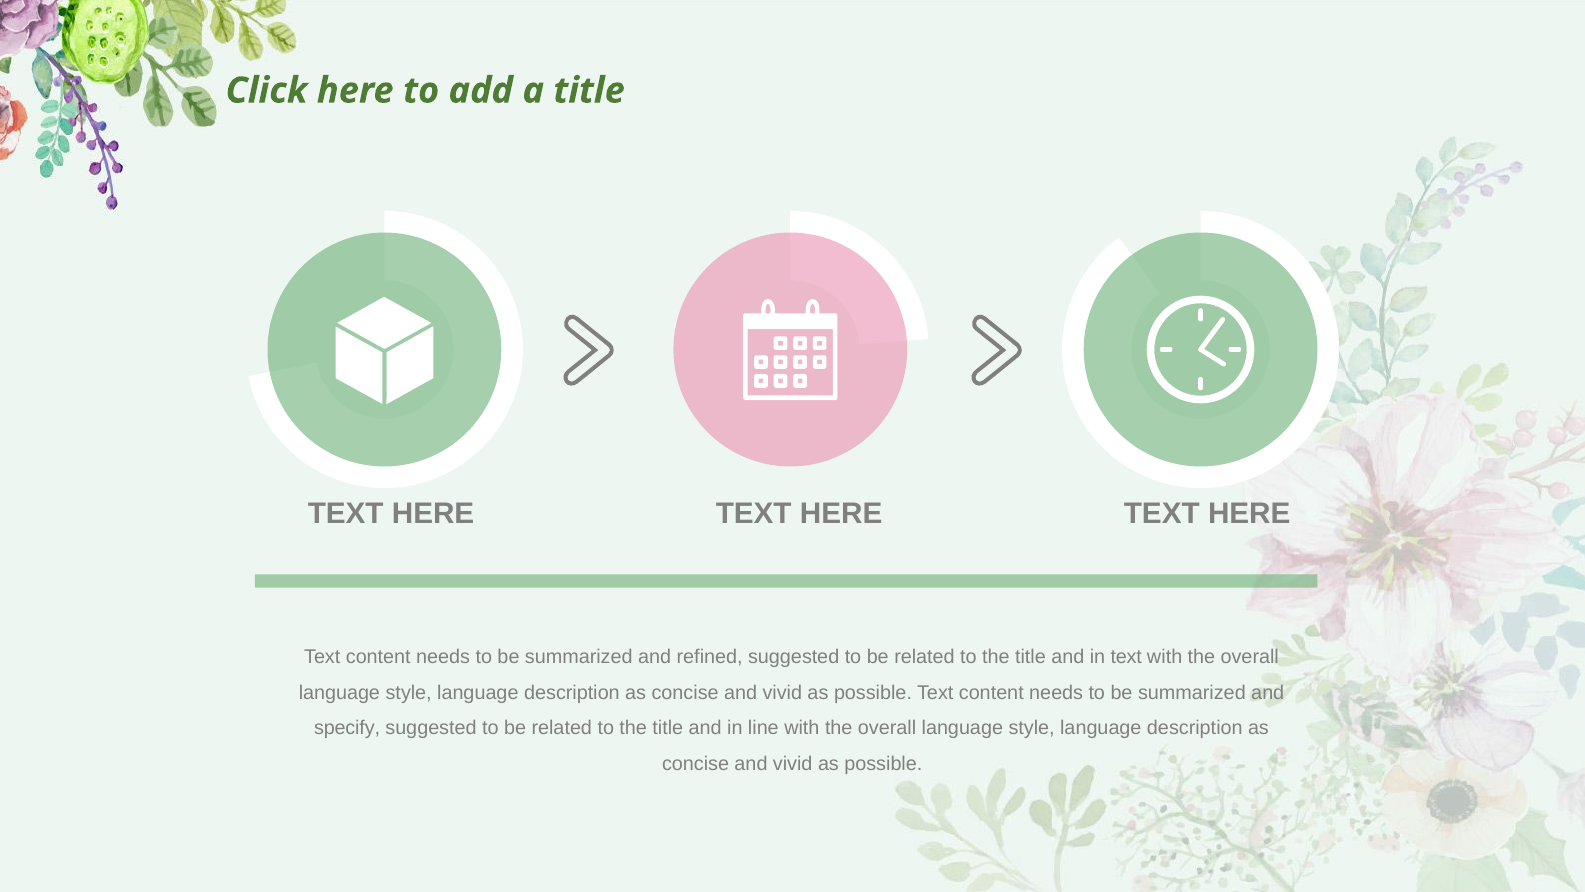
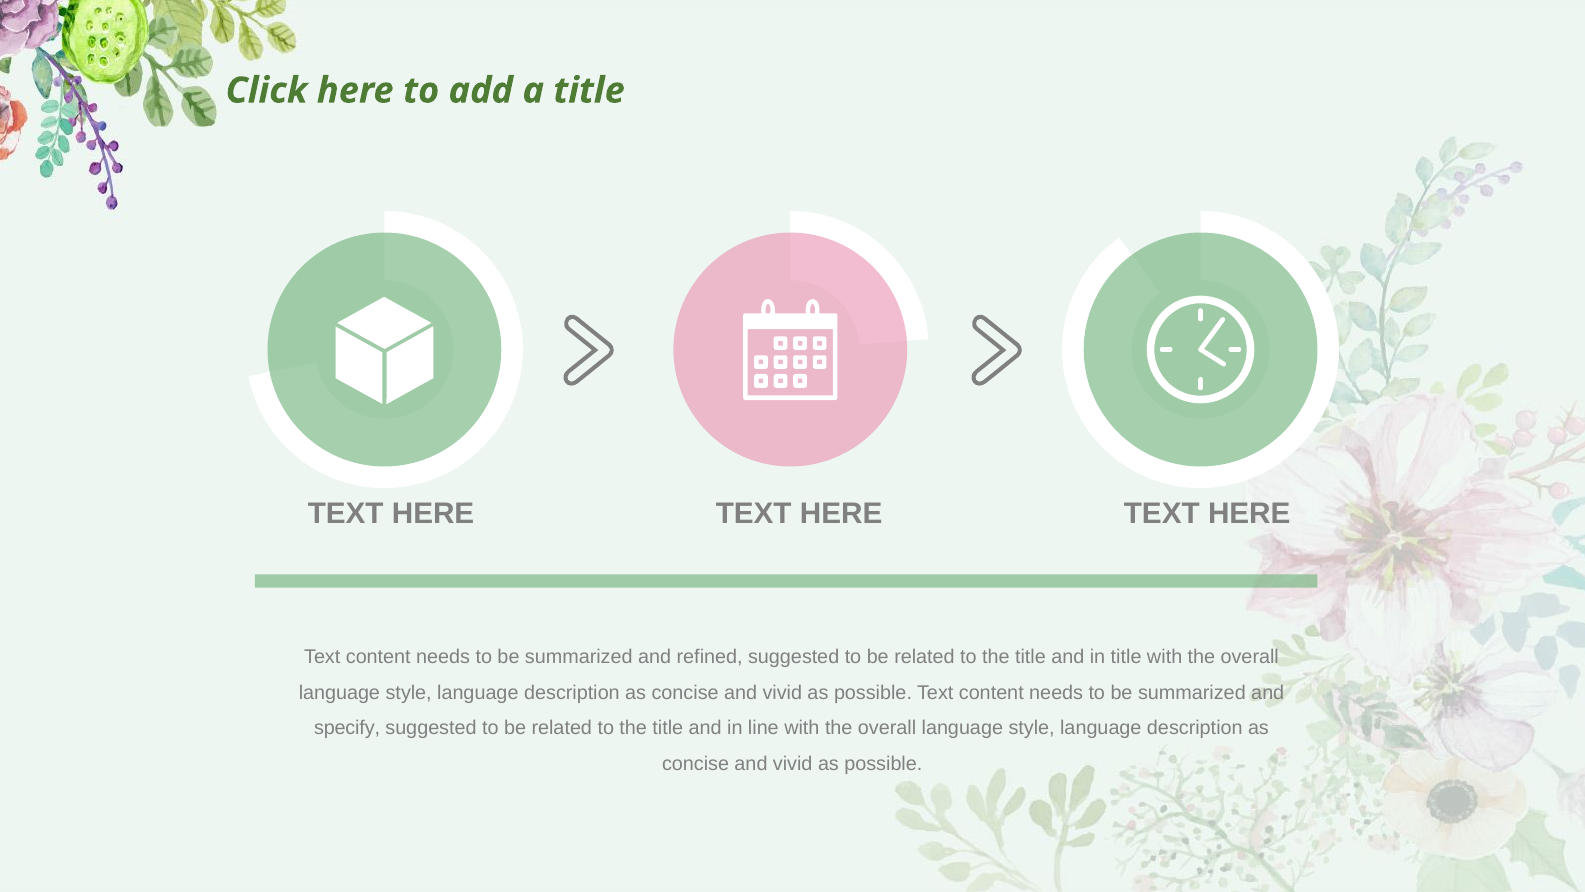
in text: text -> title (1126, 656)
